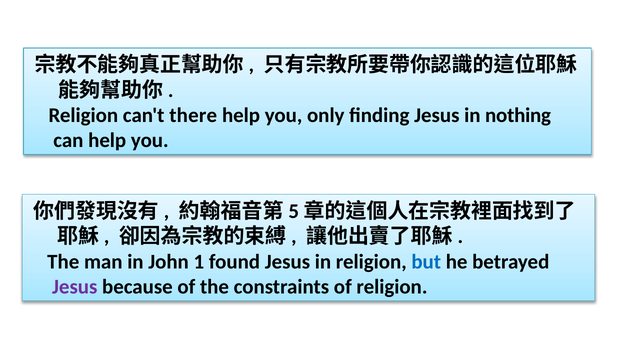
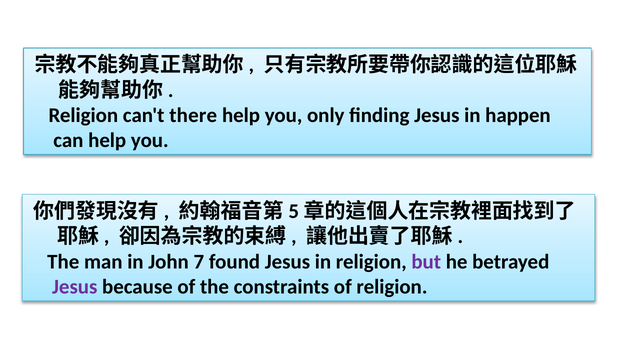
nothing: nothing -> happen (518, 115)
1: 1 -> 7 (199, 261)
but colour: blue -> purple (426, 261)
